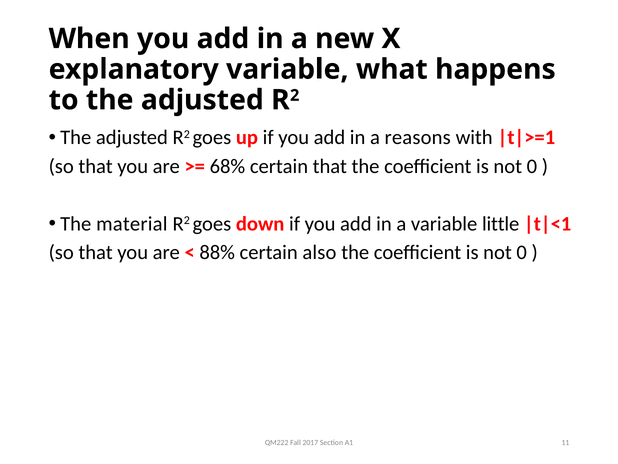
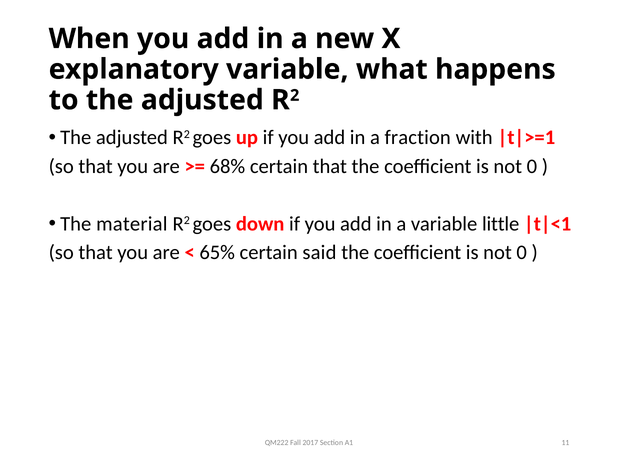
reasons: reasons -> fraction (418, 137)
88%: 88% -> 65% (217, 252)
also: also -> said (319, 252)
